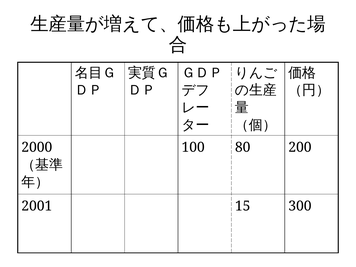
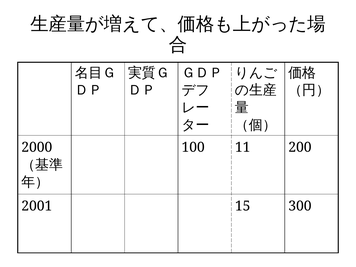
80: 80 -> 11 (243, 147)
